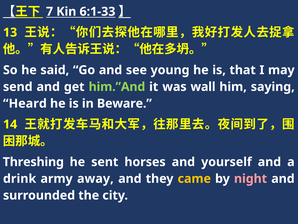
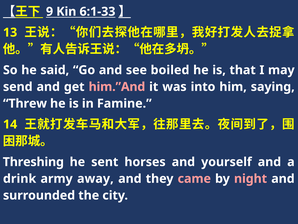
7: 7 -> 9 (50, 12)
young: young -> boiled (170, 70)
him.”And colour: light green -> pink (117, 87)
wall: wall -> into (203, 87)
Heard: Heard -> Threw (25, 103)
Beware: Beware -> Famine (124, 103)
came colour: yellow -> pink (194, 178)
